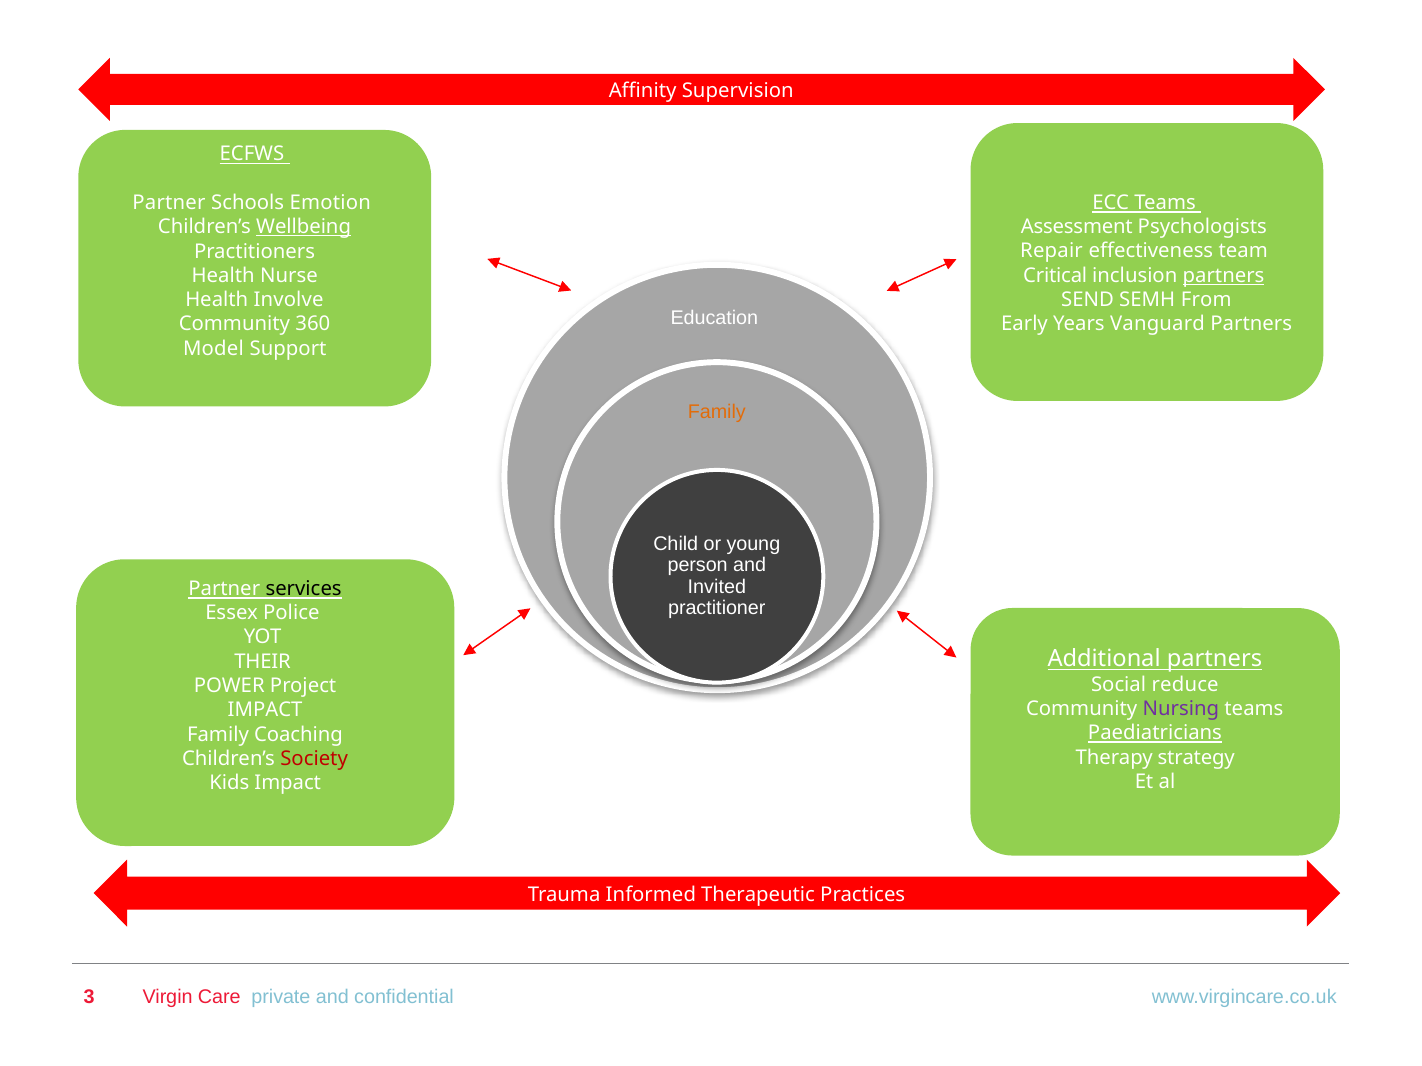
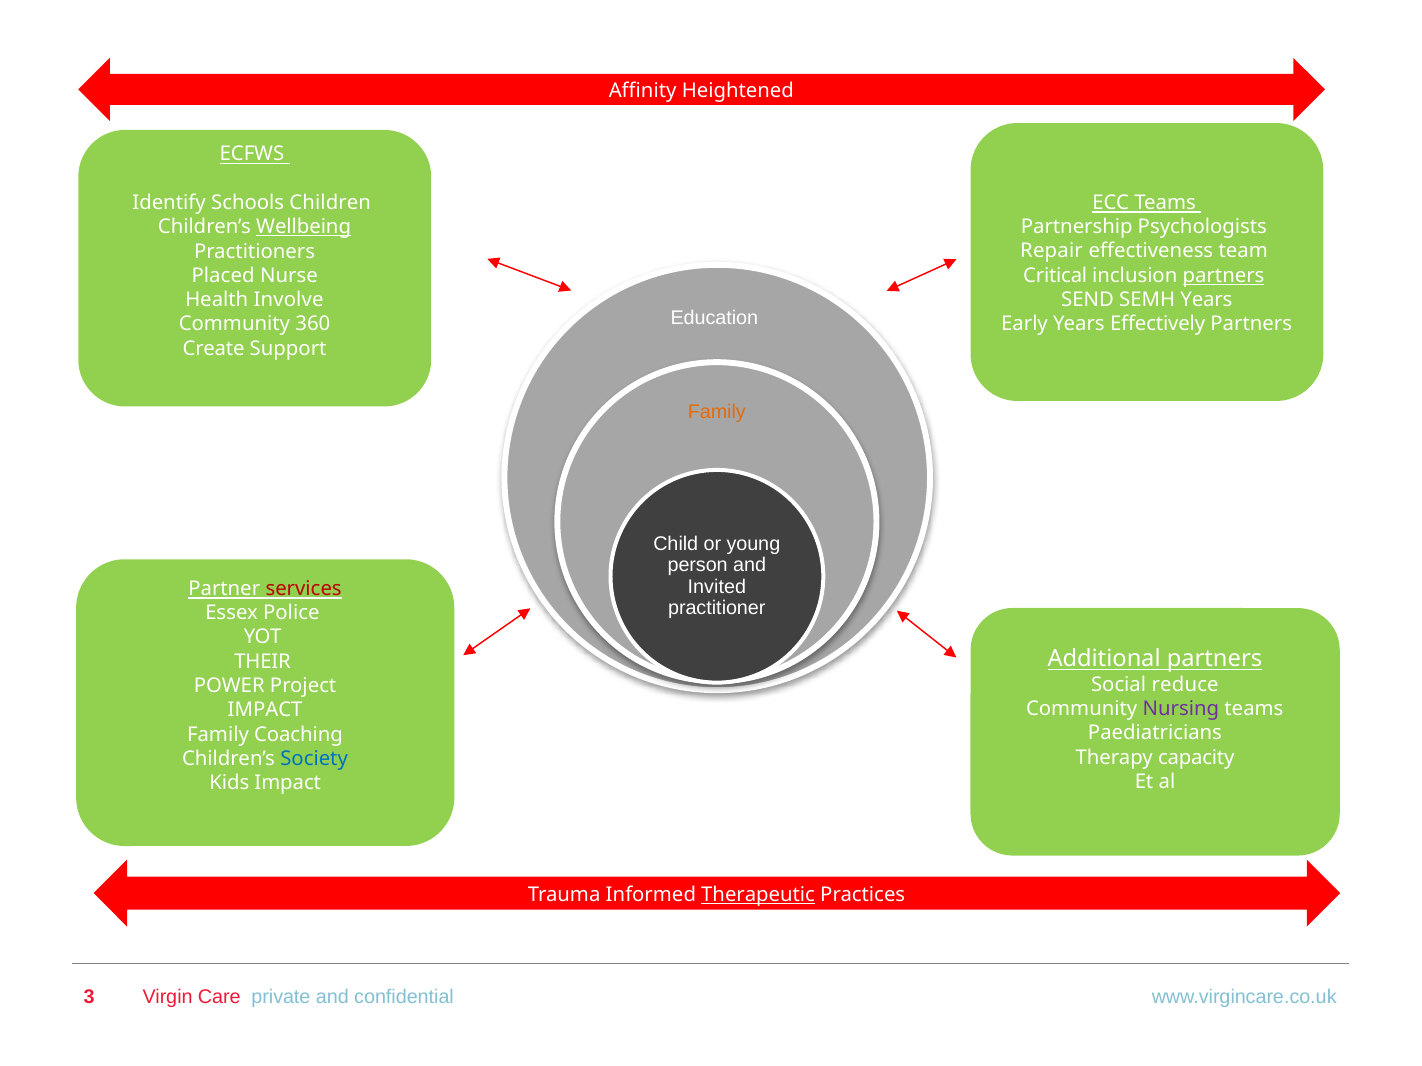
Supervision: Supervision -> Heightened (738, 91)
Partner: Partner -> Identify (169, 203)
Emotion: Emotion -> Children (330, 203)
Assessment: Assessment -> Partnership (1077, 227)
Health: Health -> Placed (223, 276)
SEMH From: From -> Years (1206, 300)
Vanguard: Vanguard -> Effectively (1158, 324)
Model: Model -> Create (214, 349)
services colour: black -> red (304, 589)
Paediatricians underline: present -> none (1155, 734)
strategy: strategy -> capacity (1196, 758)
Society colour: red -> blue (314, 759)
Therapeutic underline: none -> present (758, 895)
